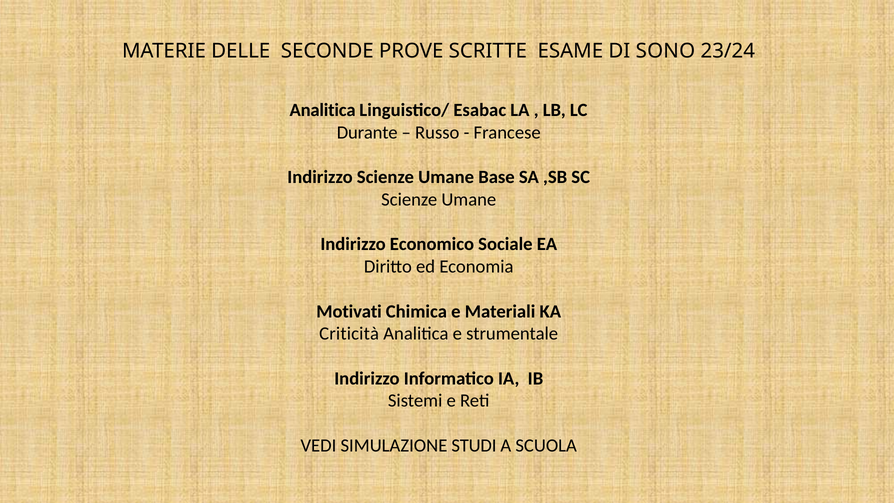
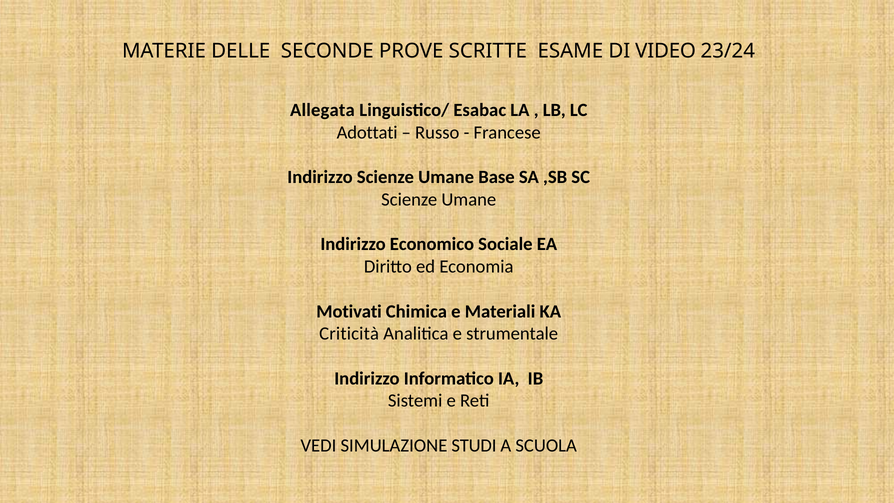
SONO: SONO -> VIDEO (666, 51)
Analitica: Analitica -> Allegata (322, 110)
Durante: Durante -> Adottati (367, 132)
